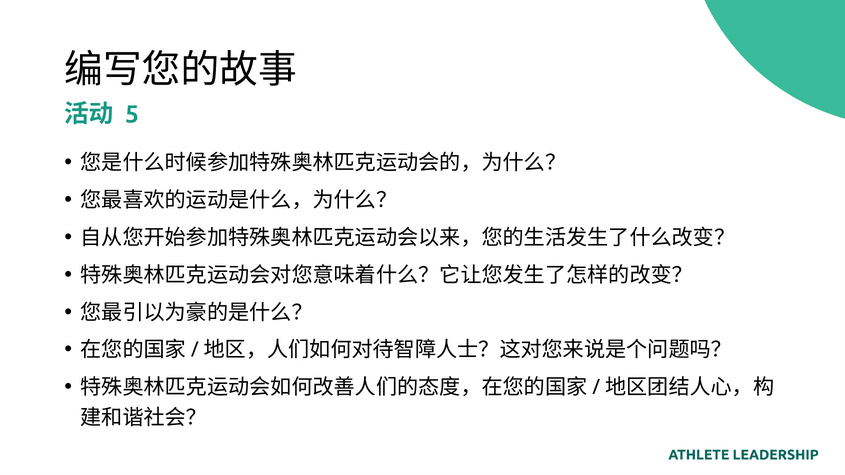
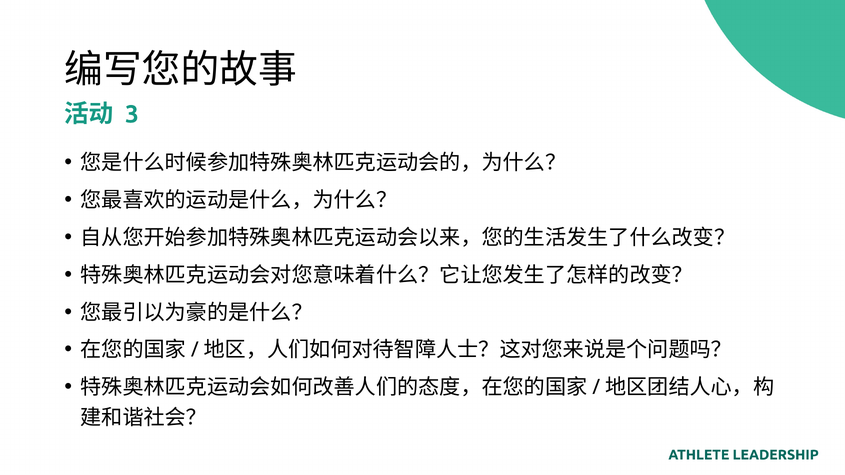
5: 5 -> 3 (132, 114)
